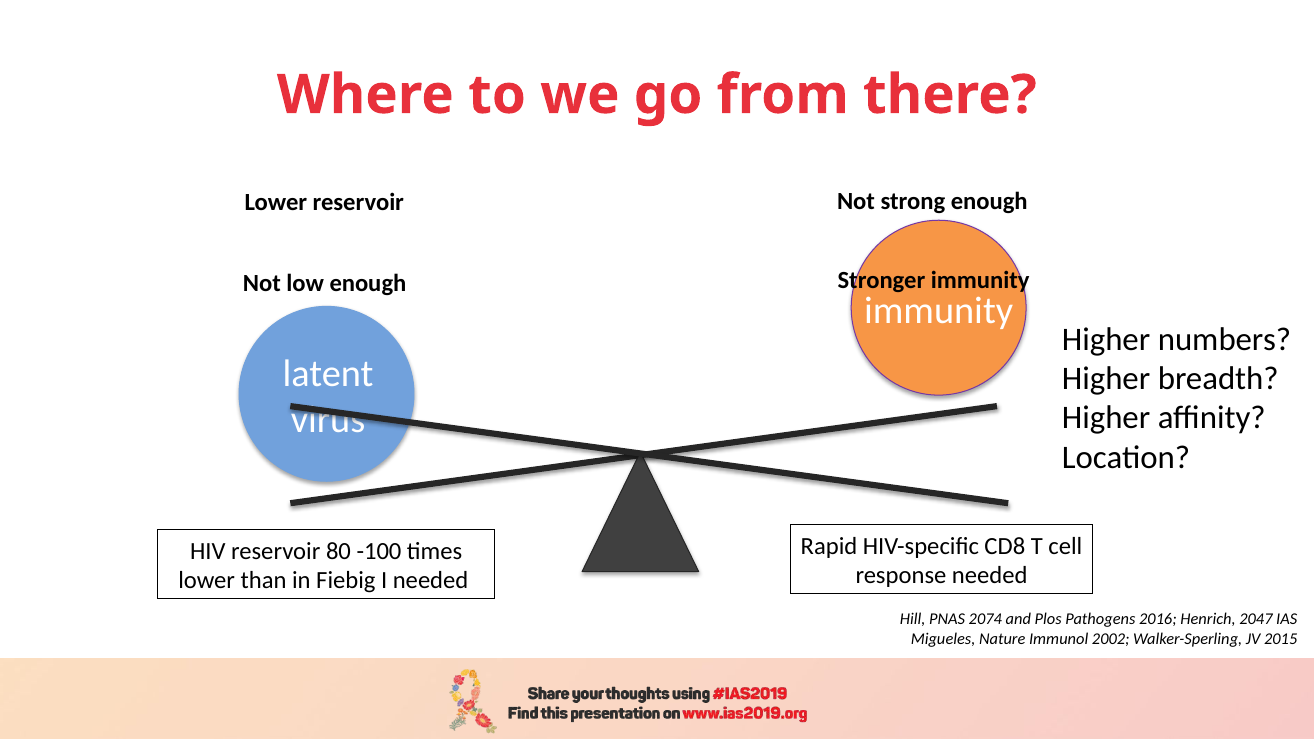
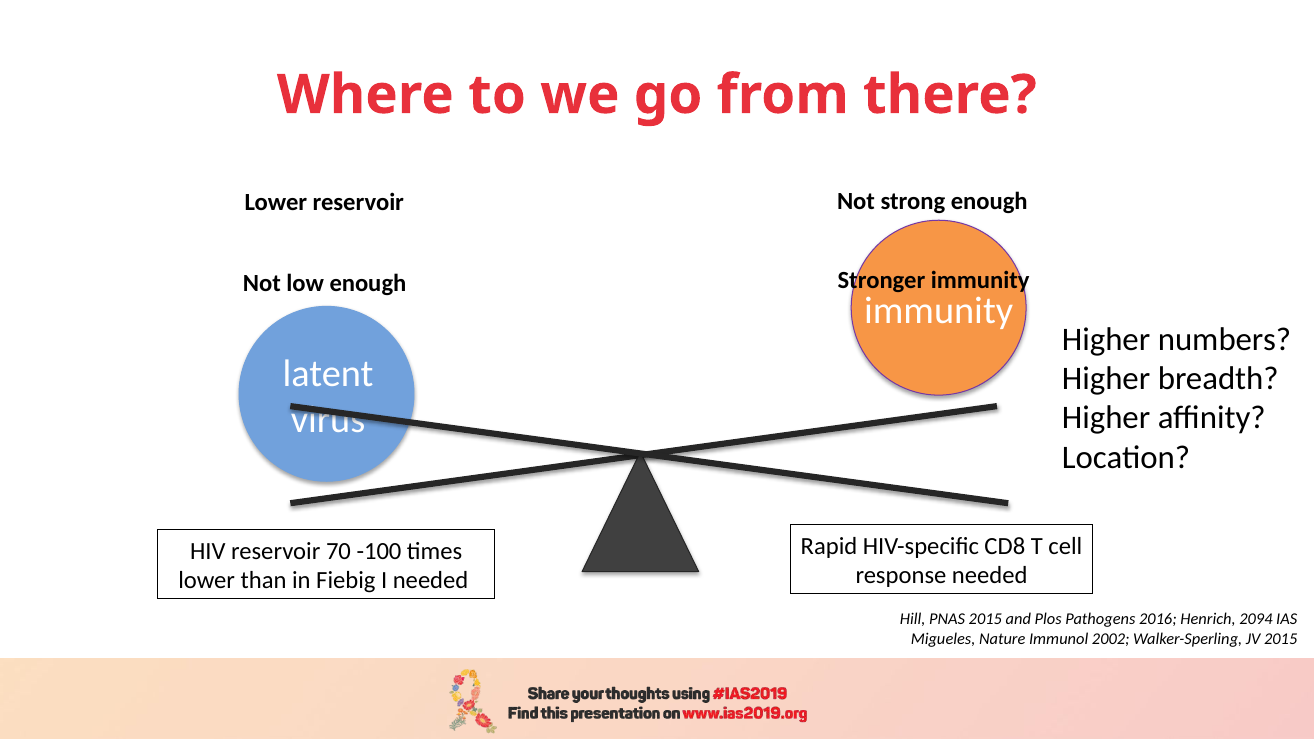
80: 80 -> 70 (338, 551)
PNAS 2074: 2074 -> 2015 (985, 620)
2047: 2047 -> 2094 (1256, 620)
